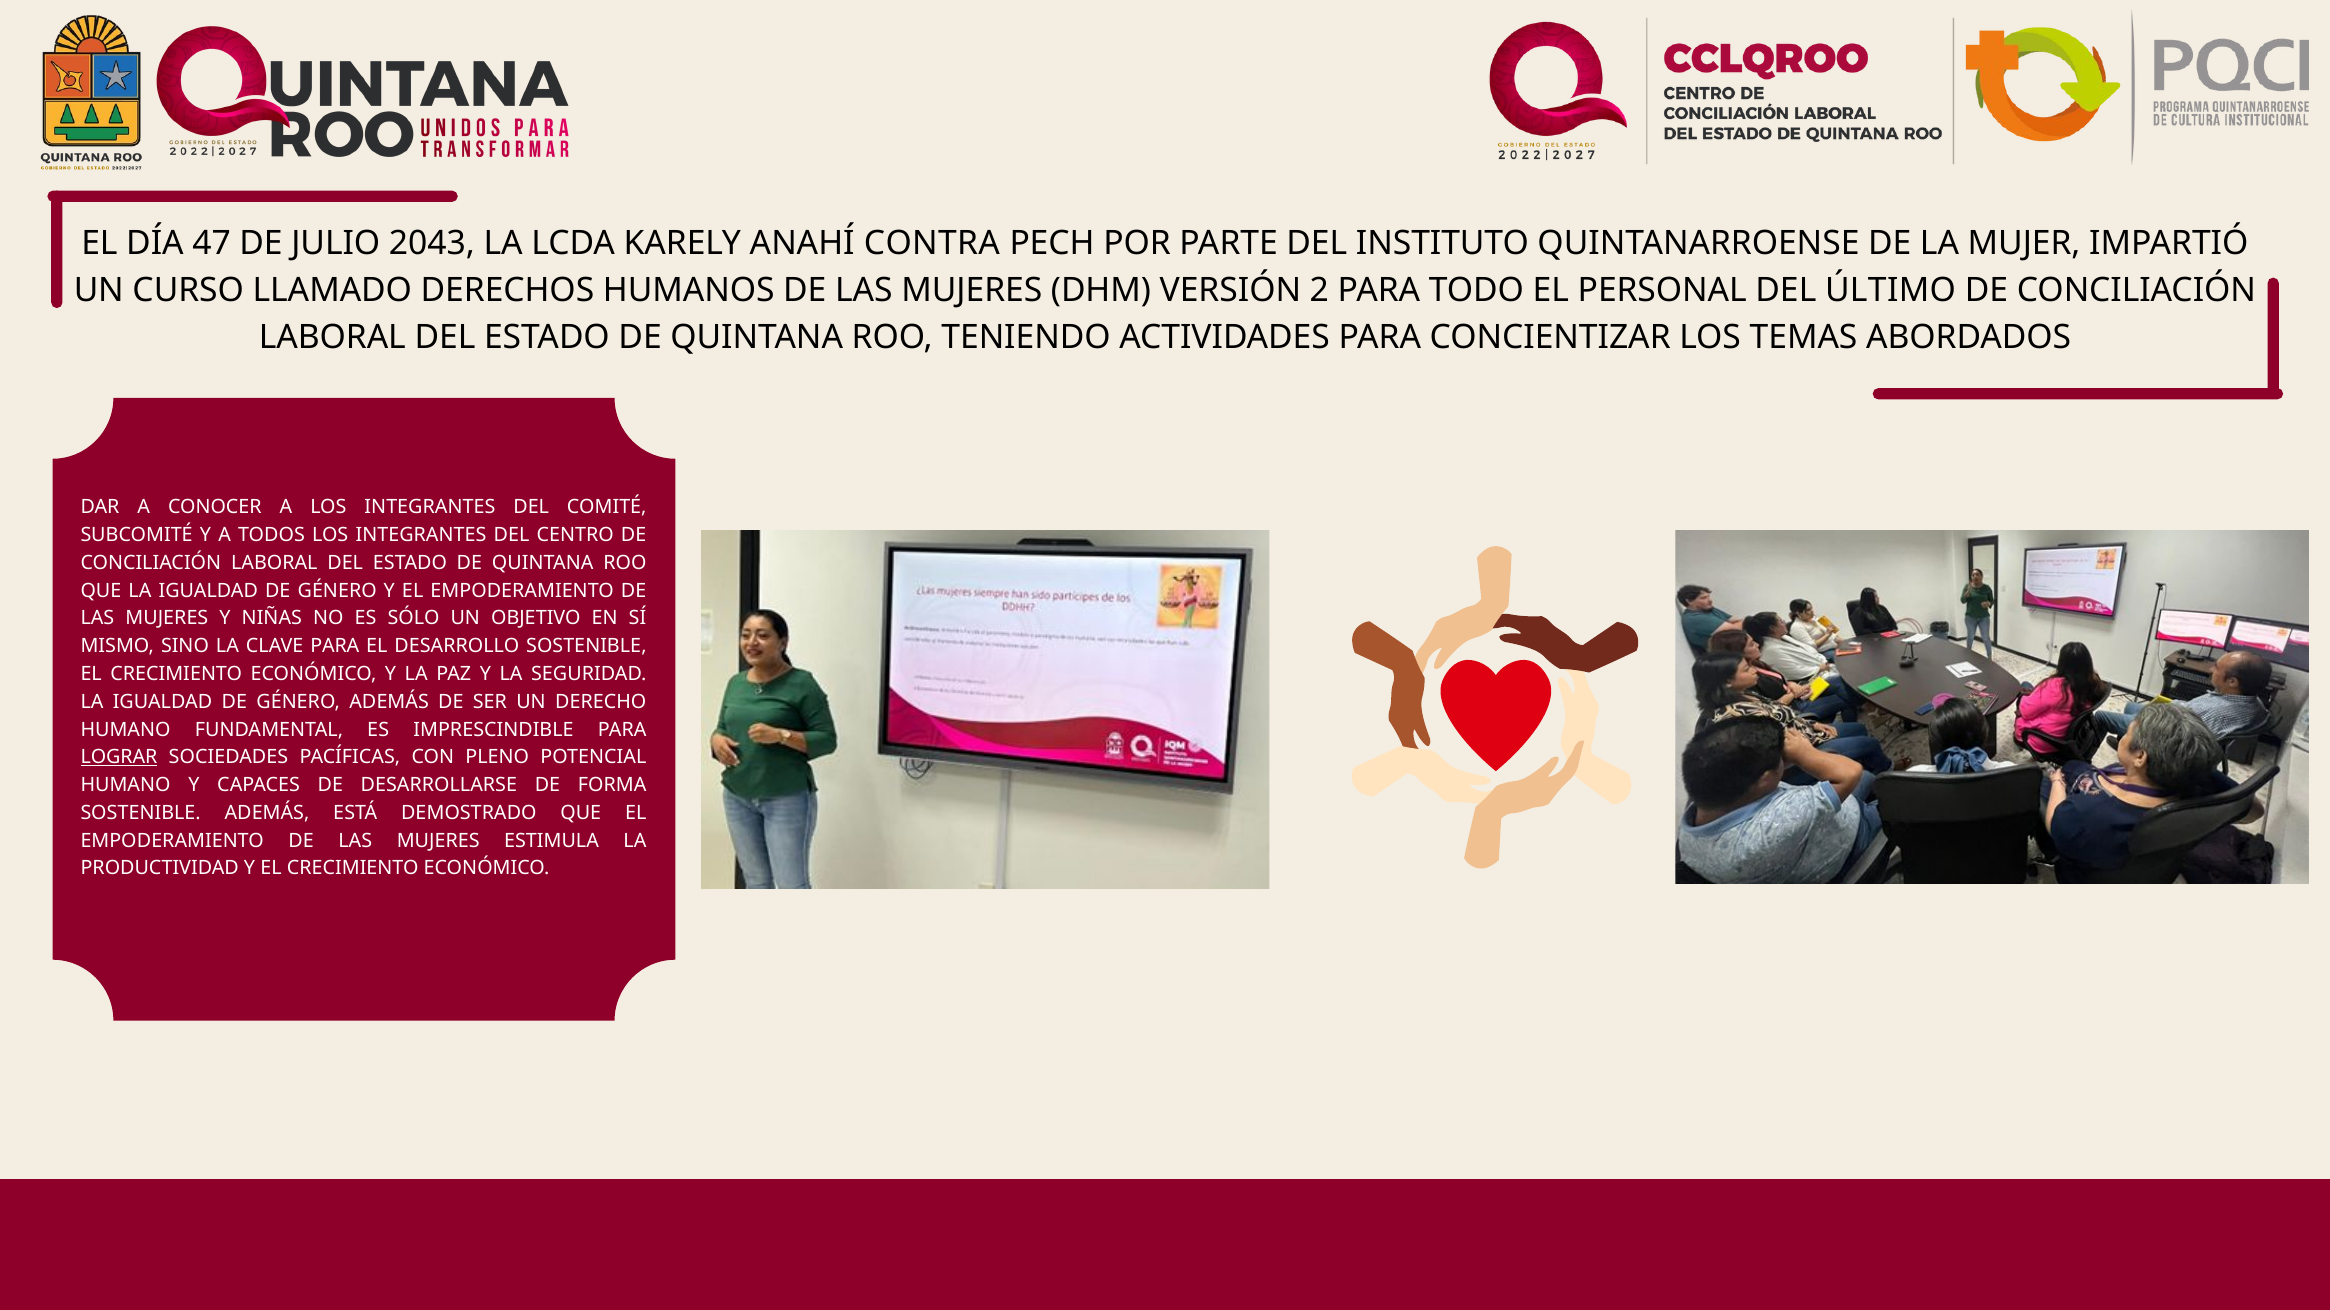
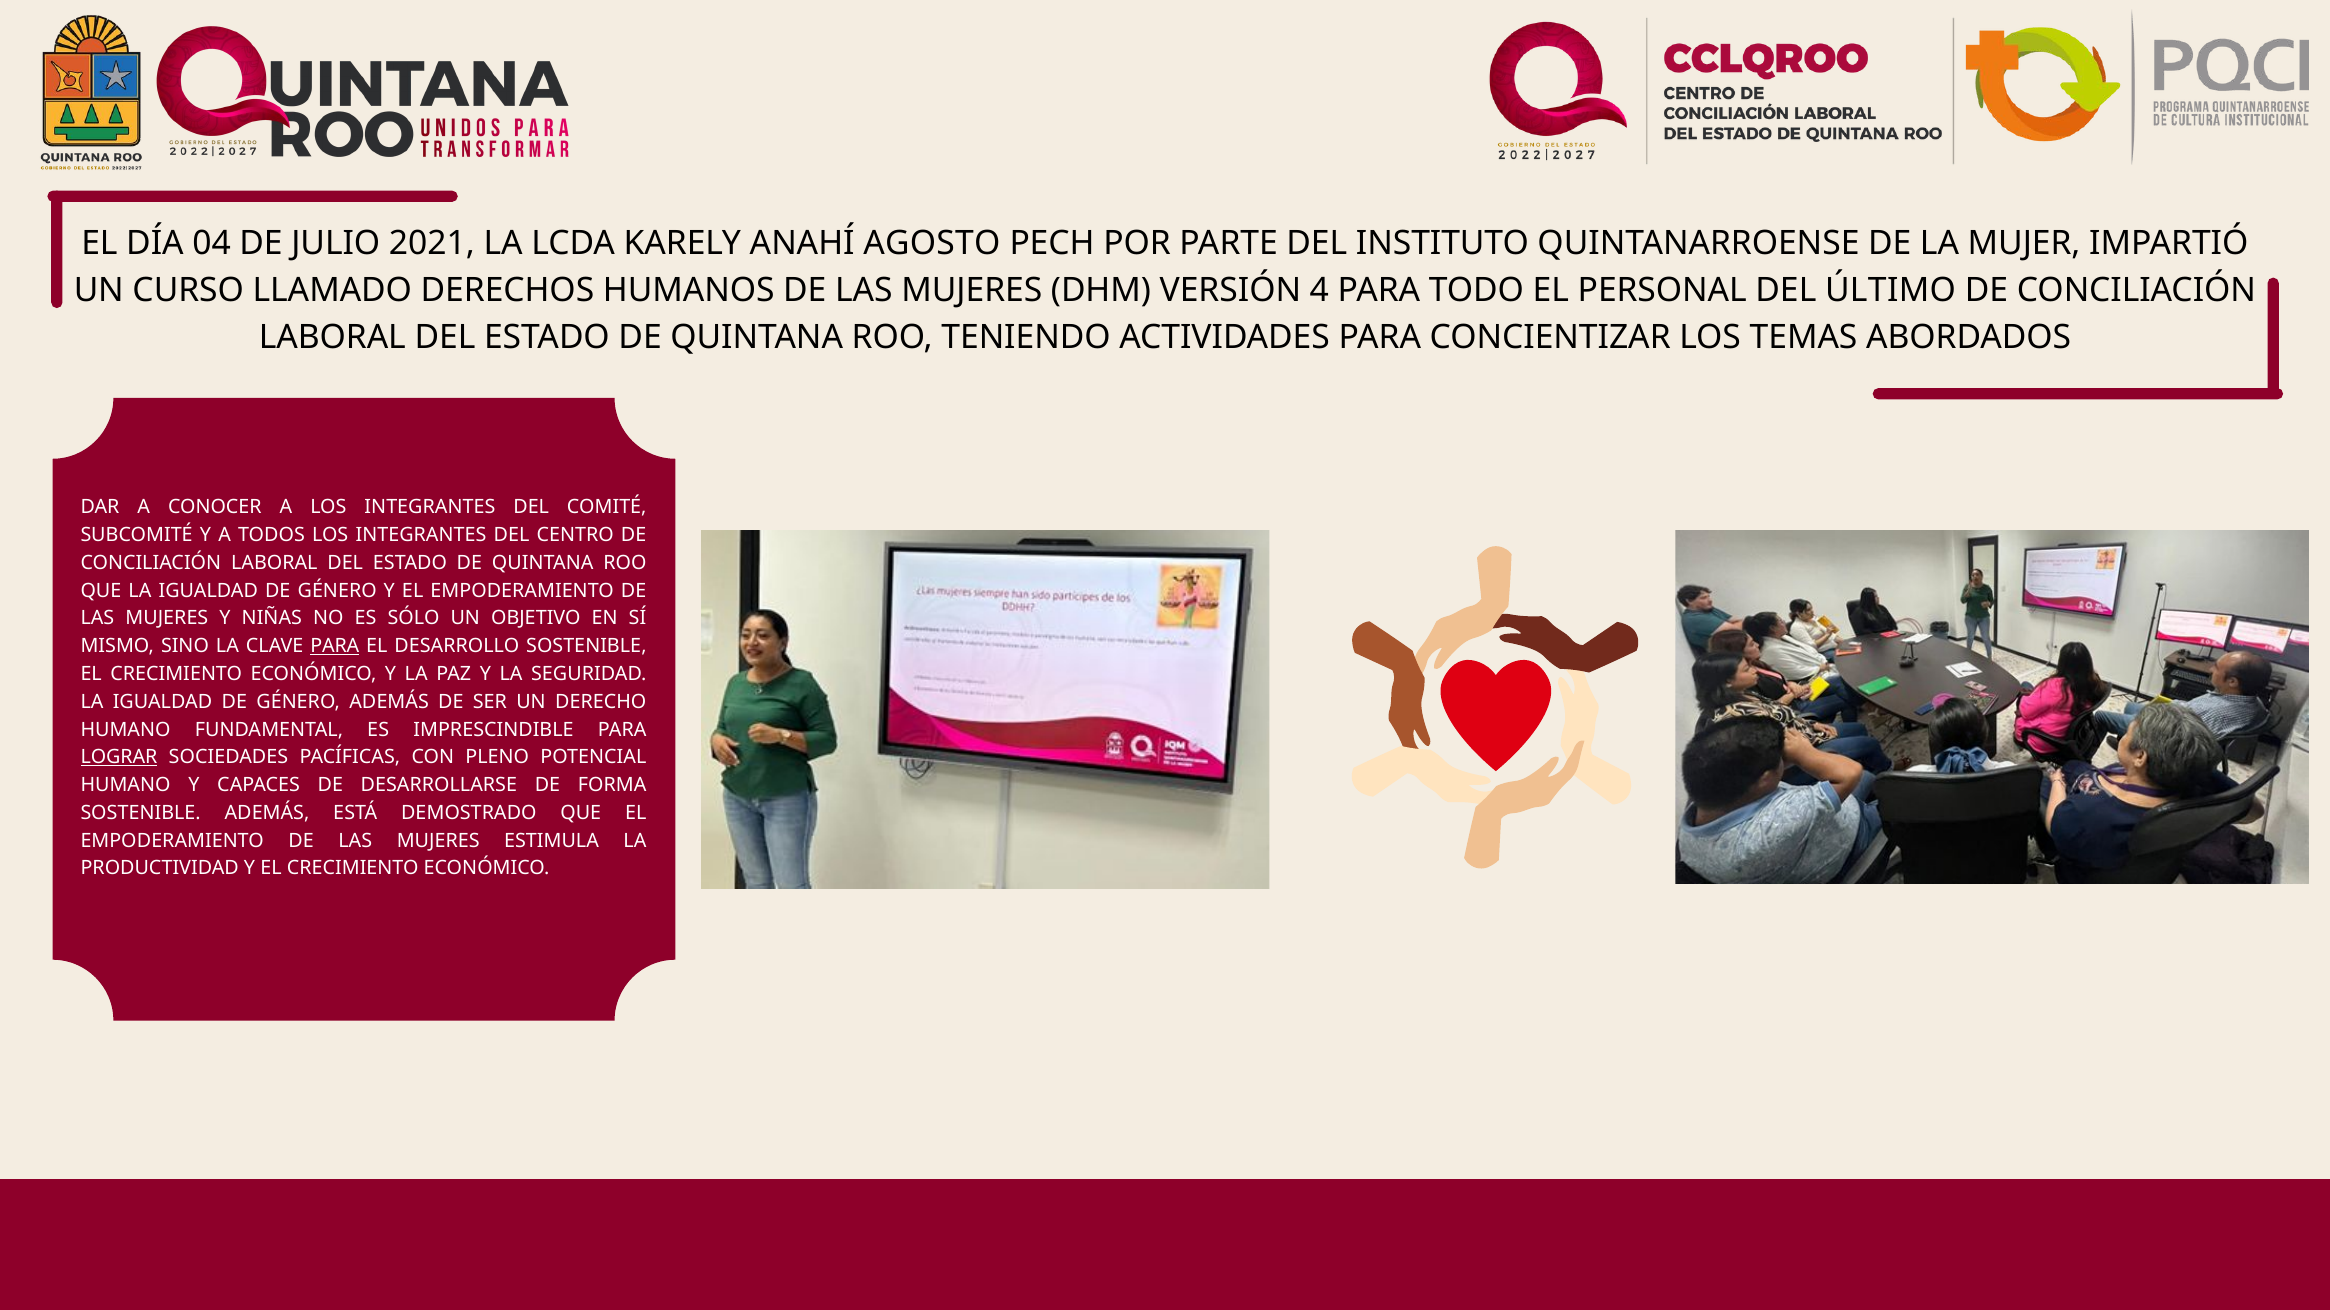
47: 47 -> 04 (212, 244)
2043: 2043 -> 2021 (432, 244)
CONTRA: CONTRA -> AGOSTO (932, 244)
2: 2 -> 4 (1319, 291)
PARA underline: none -> present (335, 646)
